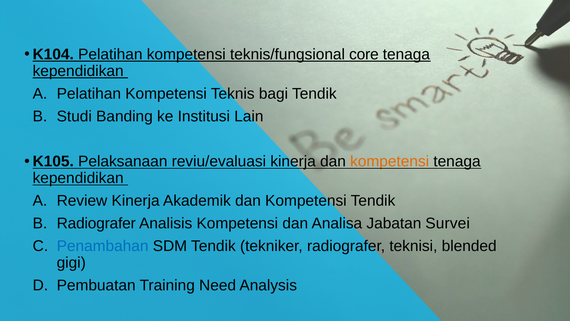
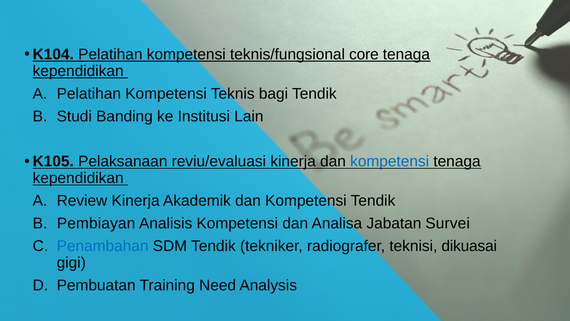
kompetensi colour: orange -> blue (390, 161)
Radiografer: Radiografer -> Pembiayan (96, 223)
blended: blended -> dikuasai (469, 246)
